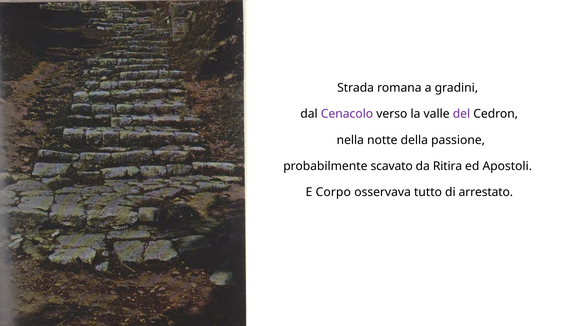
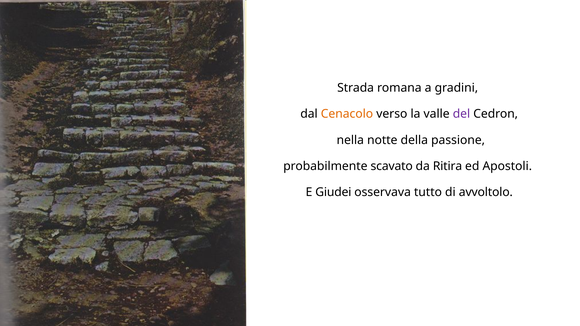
Cenacolo colour: purple -> orange (347, 114)
Corpo: Corpo -> Giudei (333, 192)
arrestato: arrestato -> avvoltolo (486, 192)
